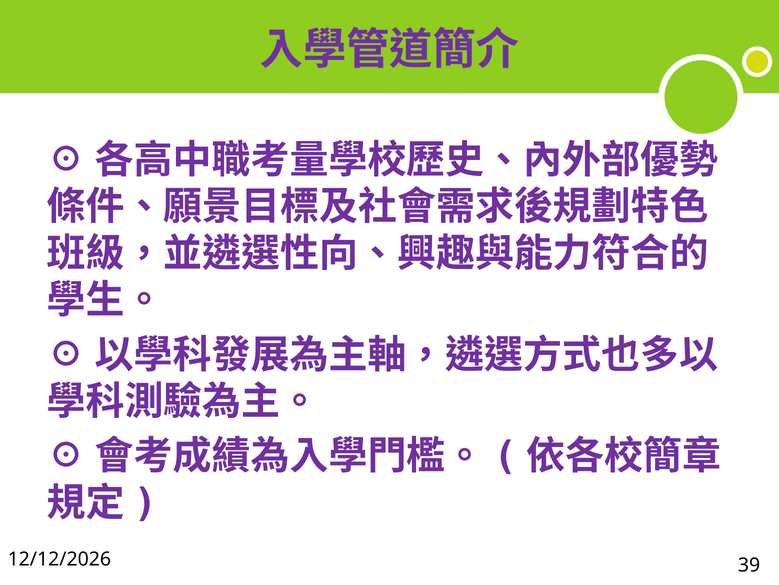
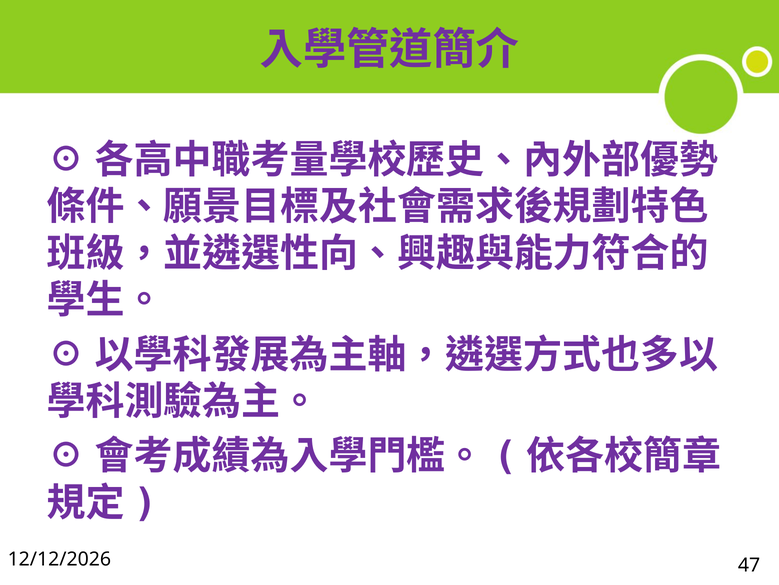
39: 39 -> 47 (749, 565)
